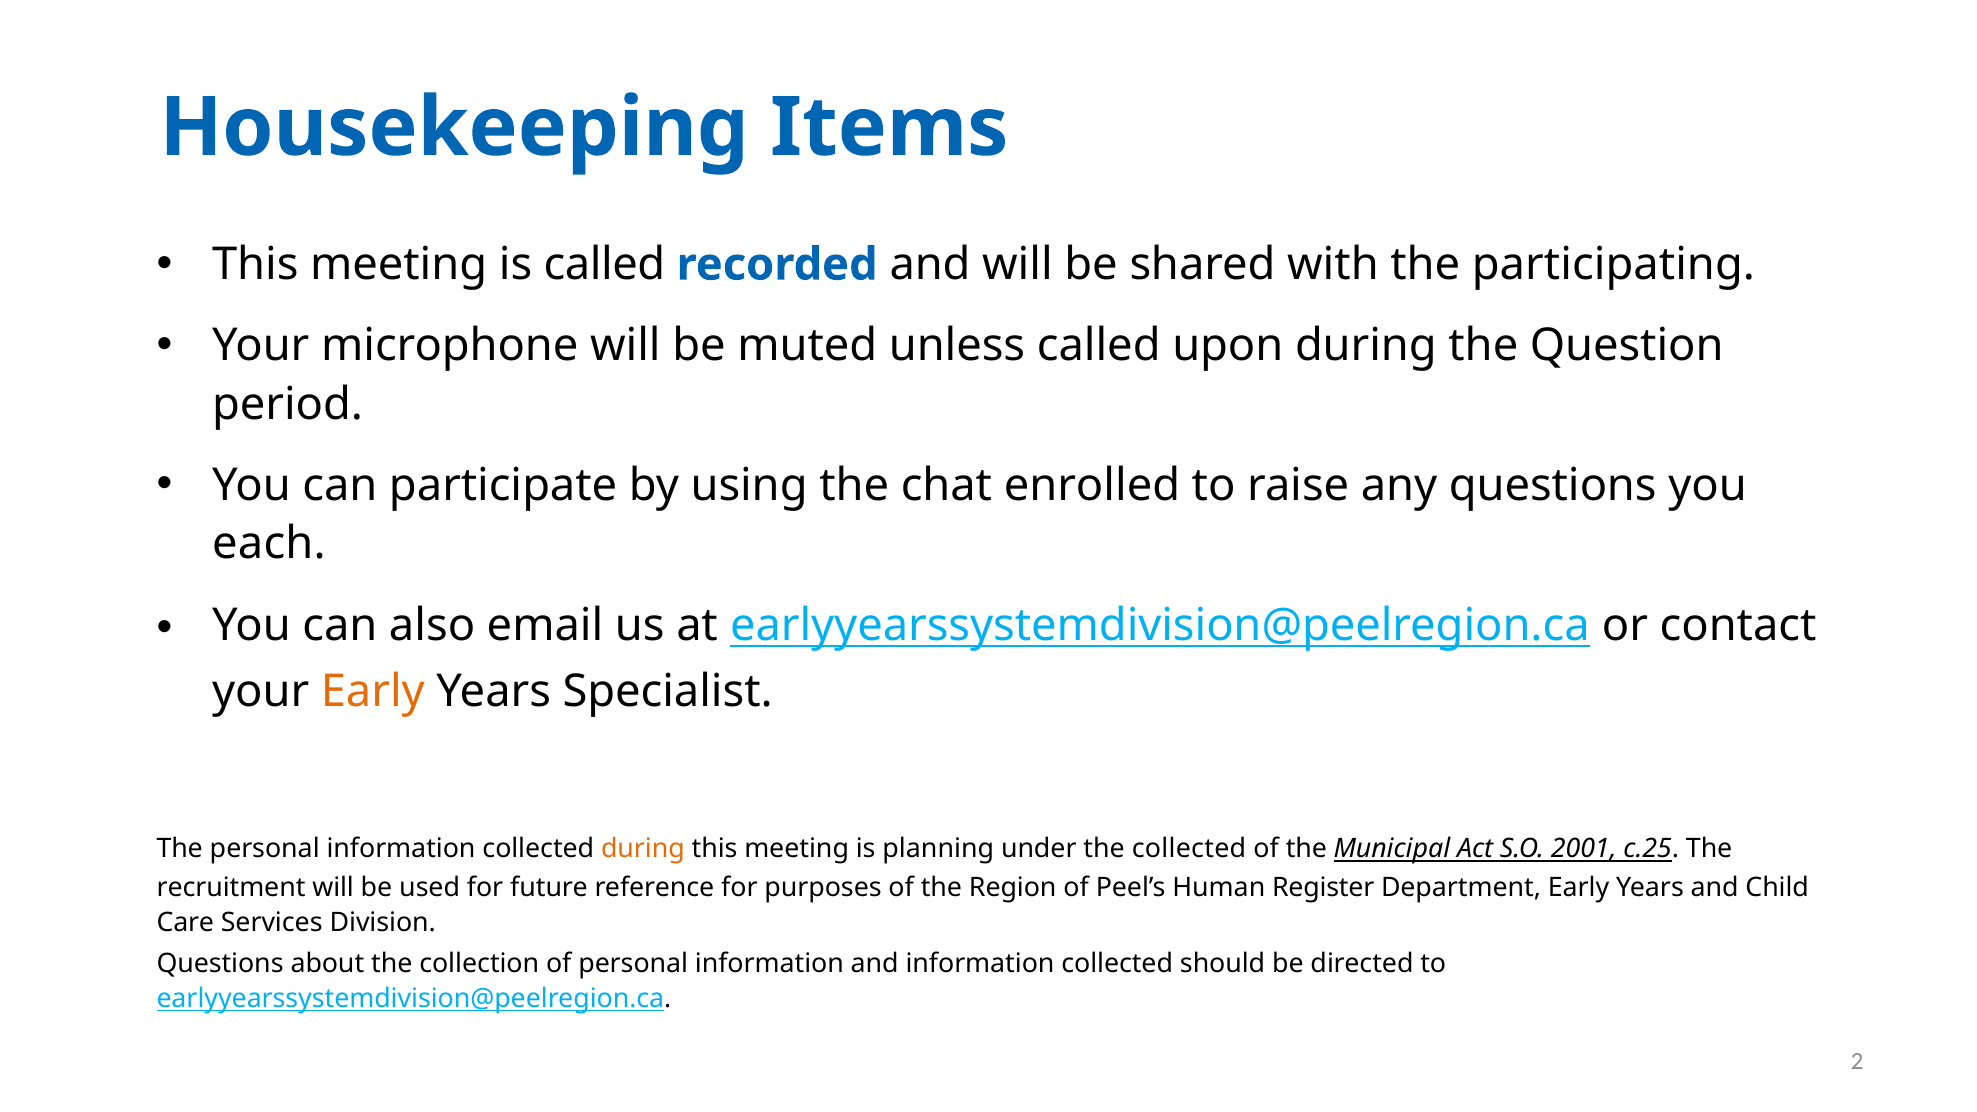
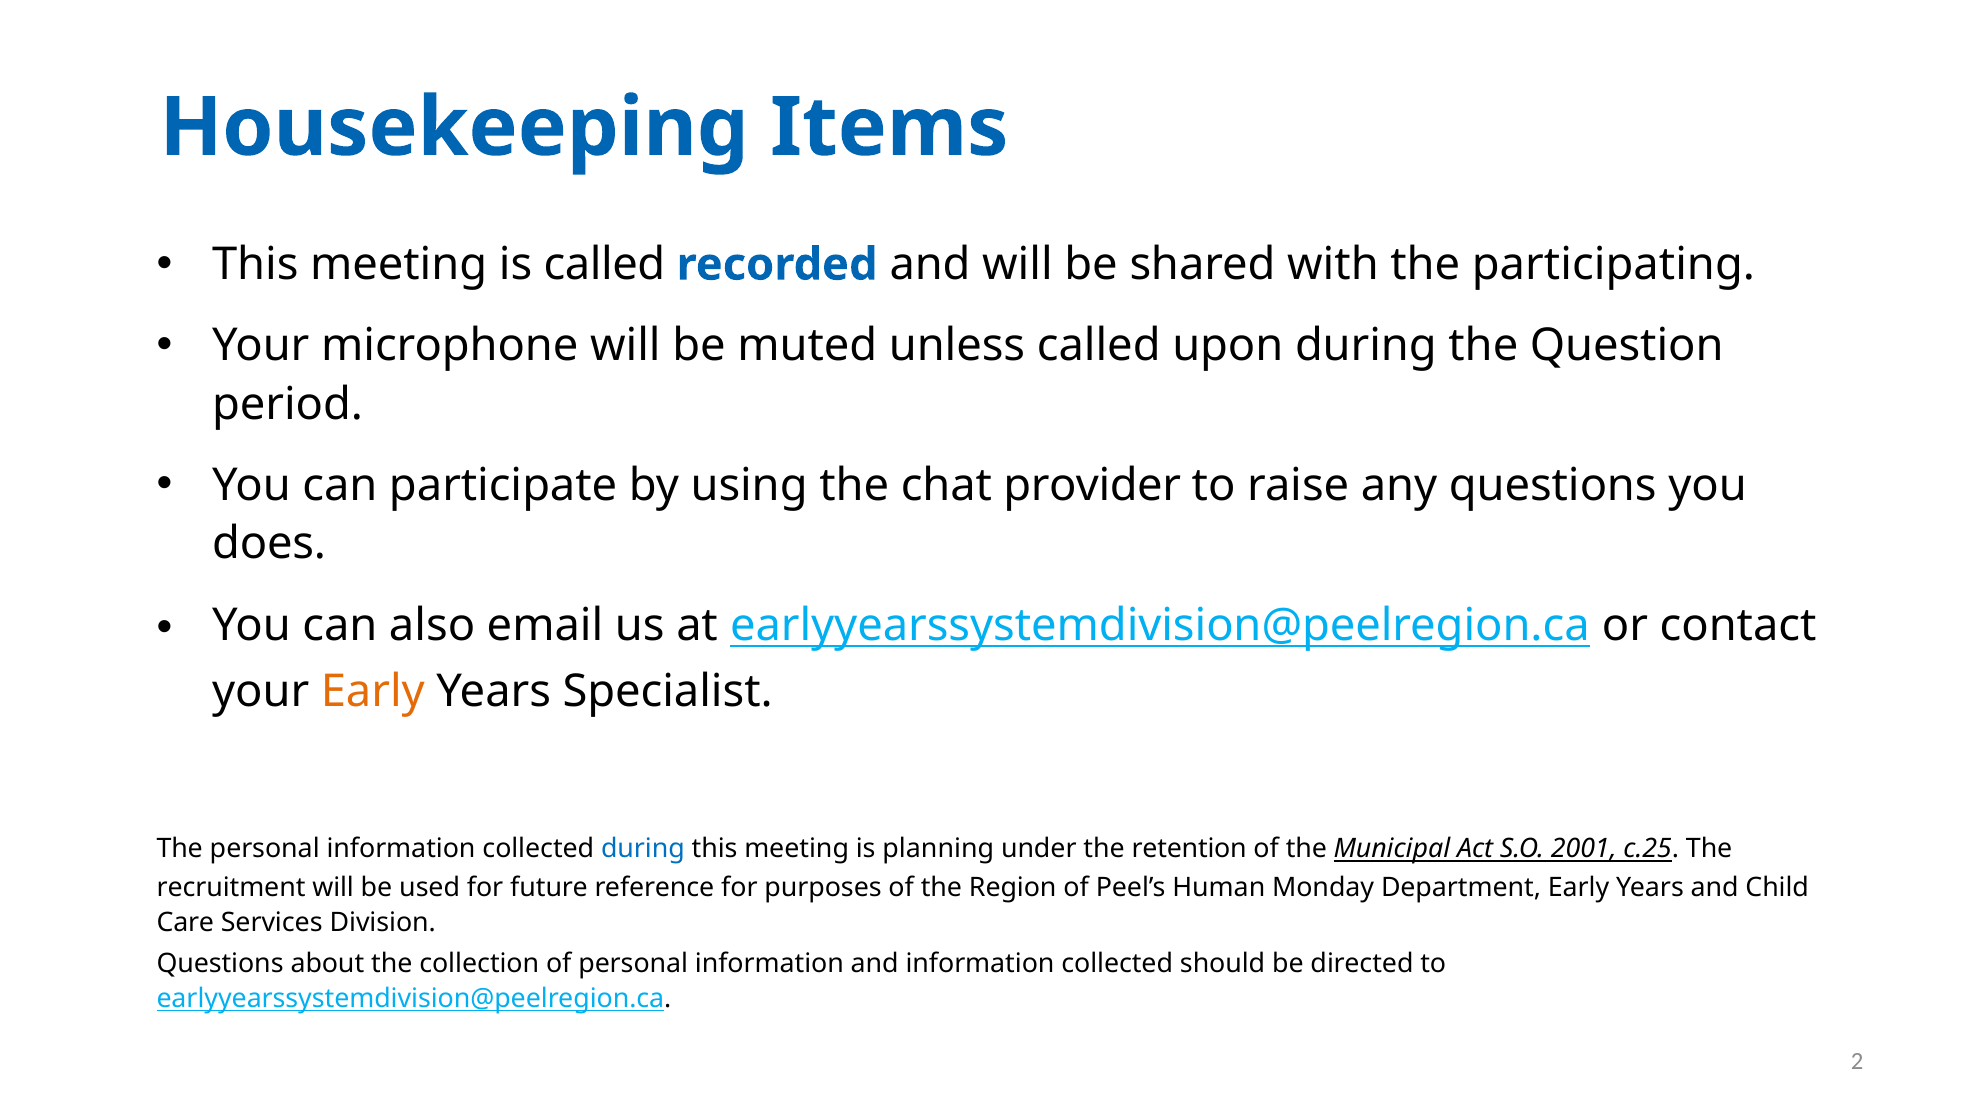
enrolled: enrolled -> provider (1092, 485)
each: each -> does (269, 544)
during colour: orange -> blue (643, 849)
the collected: collected -> retention (1189, 849)
Register: Register -> Monday (1323, 888)
